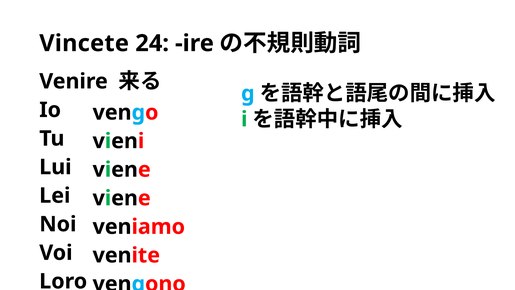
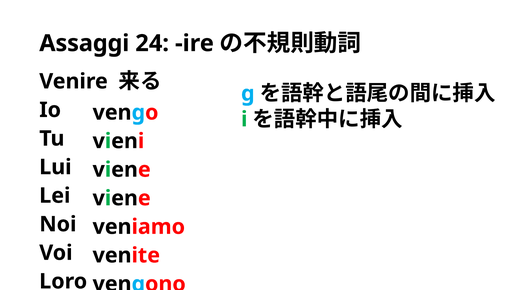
Vincete: Vincete -> Assaggi (84, 43)
